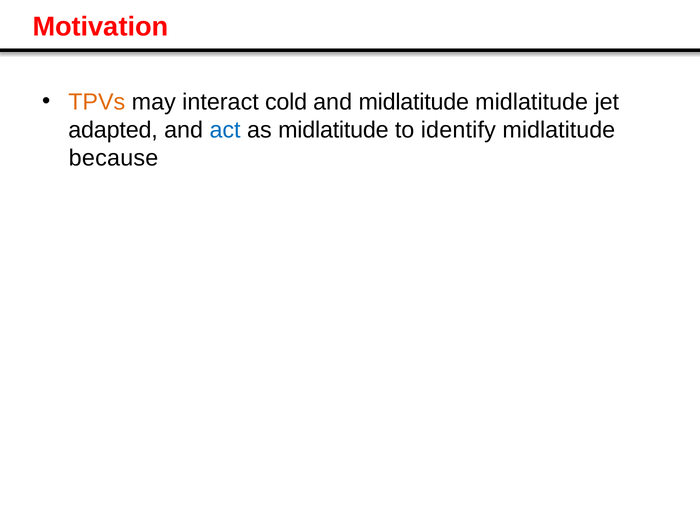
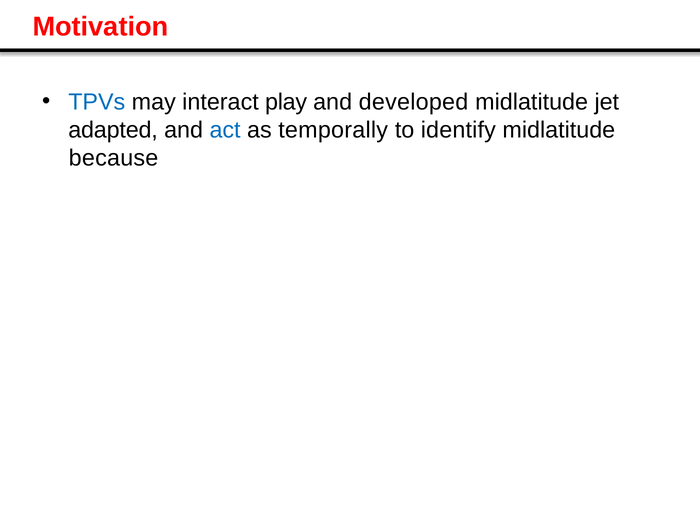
TPVs colour: orange -> blue (97, 102)
cold: cold -> play (286, 102)
and midlatitude: midlatitude -> developed (414, 102)
as midlatitude: midlatitude -> temporally (333, 130)
